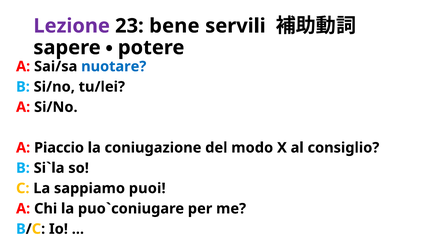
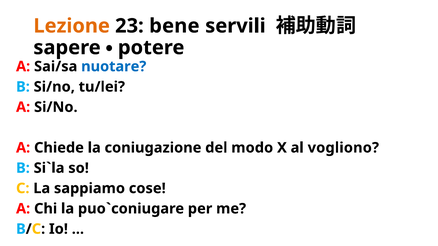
Lezione colour: purple -> orange (72, 26)
Piaccio: Piaccio -> Chiede (59, 148)
consiglio: consiglio -> vogliono (343, 148)
puoi: puoi -> cose (147, 189)
